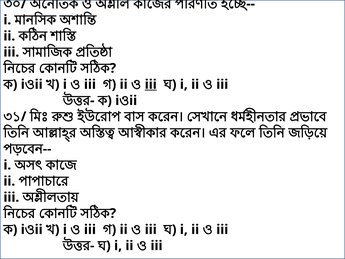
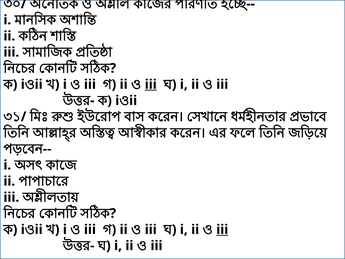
iii underline: none -> present (222, 229)
